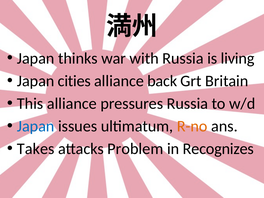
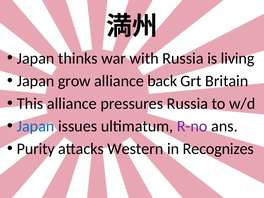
cities: cities -> grow (74, 81)
R-no colour: orange -> purple (192, 126)
Takes: Takes -> Purity (36, 149)
Problem: Problem -> Western (135, 149)
